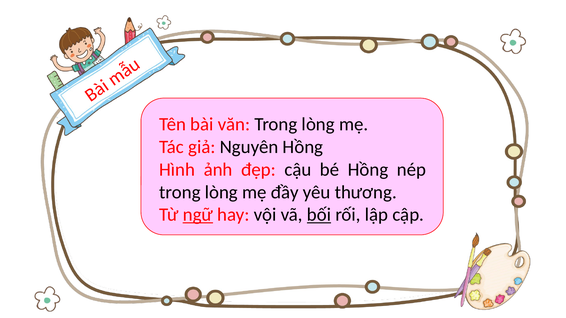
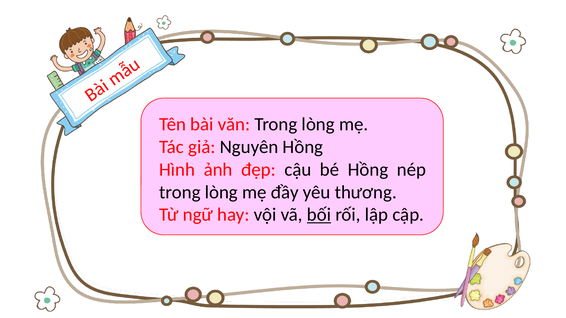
ngữ underline: present -> none (198, 215)
